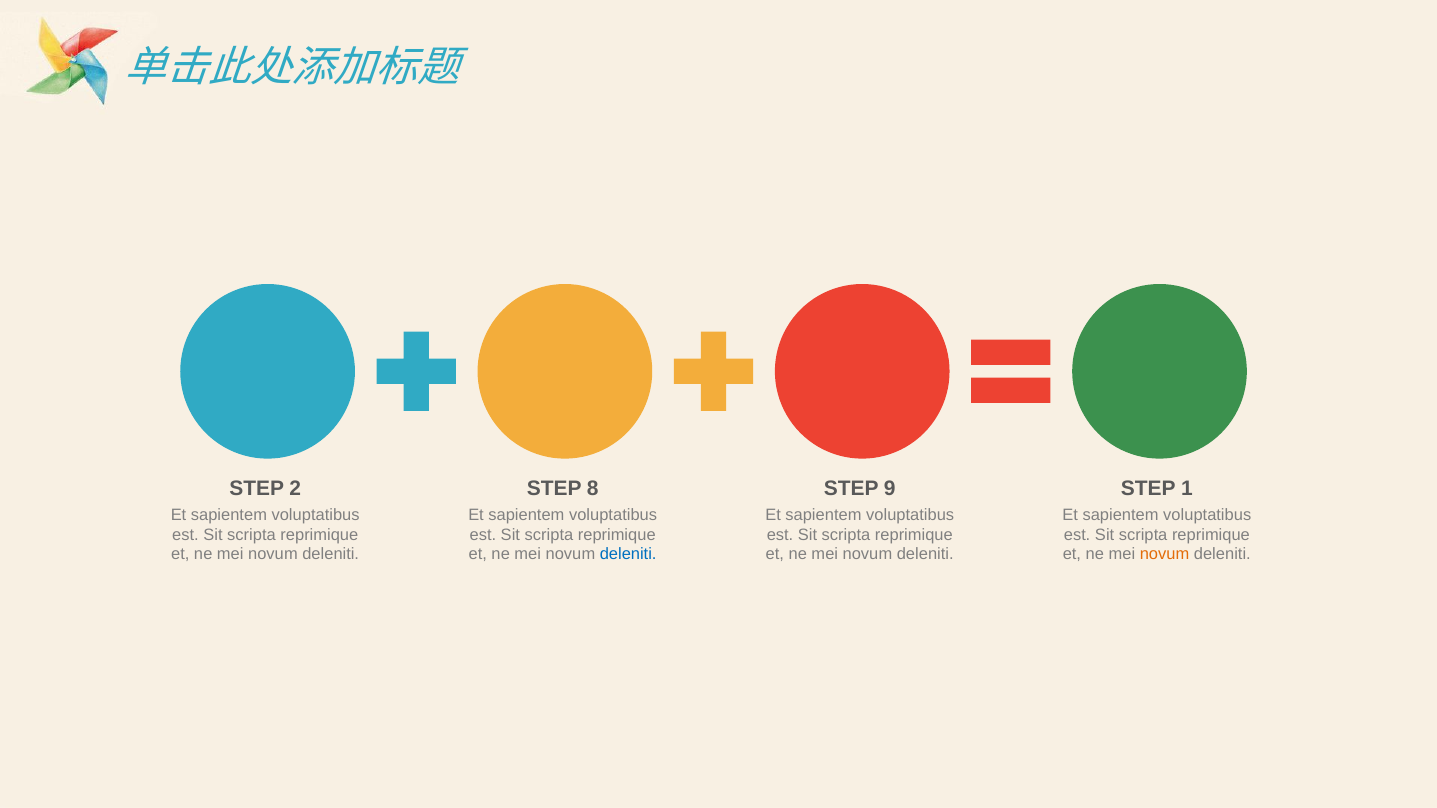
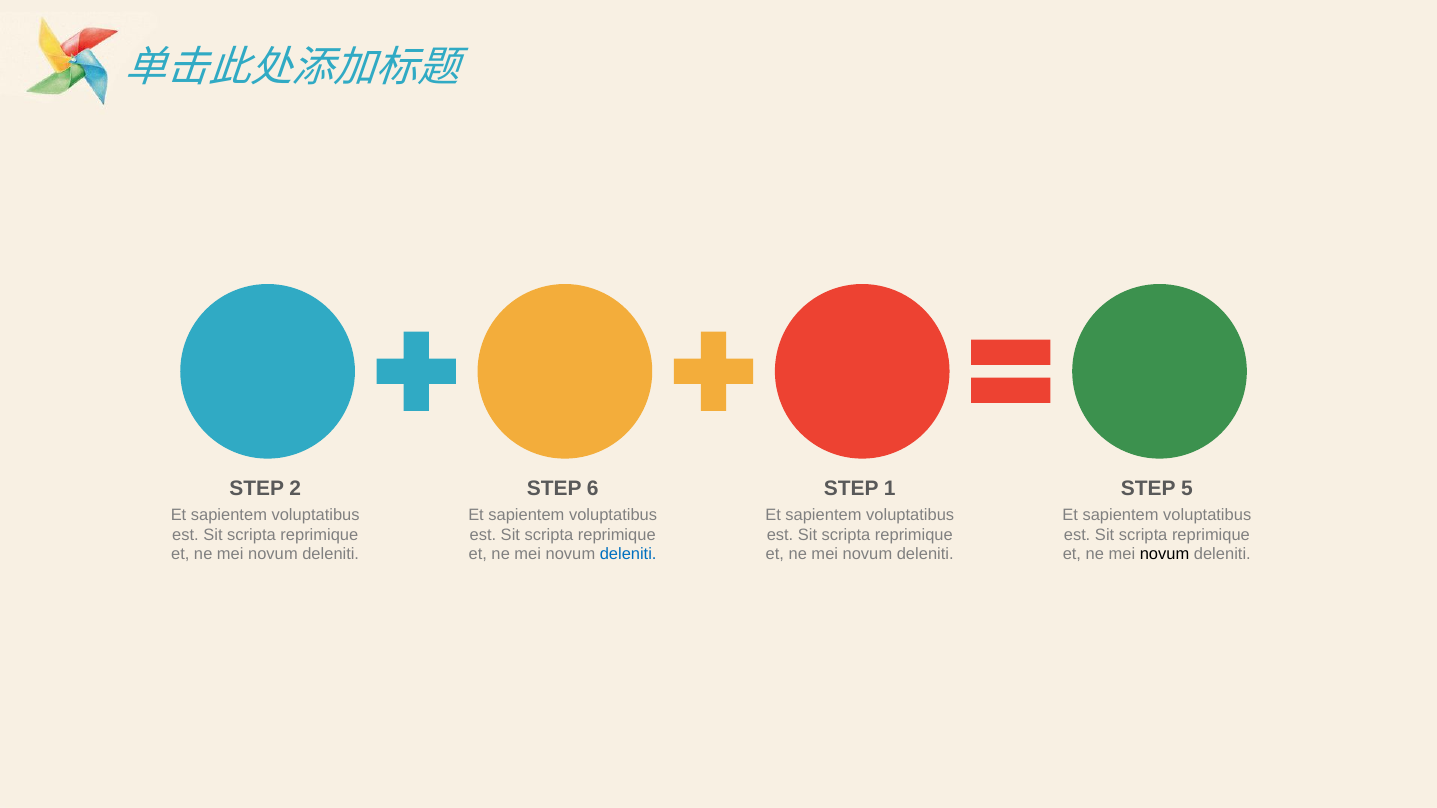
8: 8 -> 6 (593, 489)
9: 9 -> 1 (890, 489)
1: 1 -> 5 (1187, 489)
novum colour: orange -> black (1165, 555)
